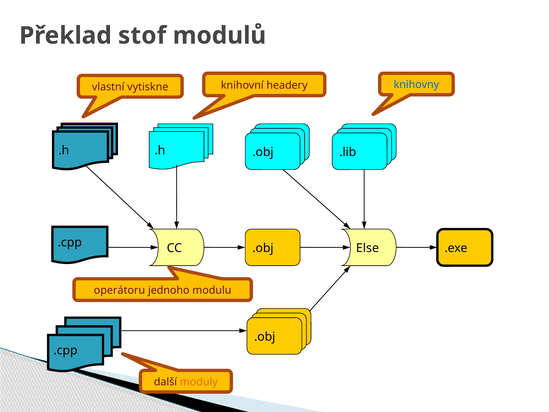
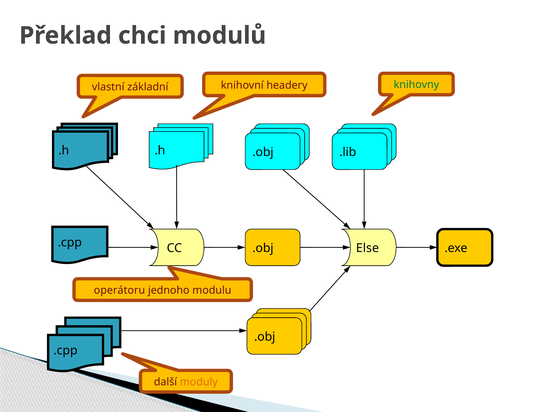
stof: stof -> chci (142, 36)
knihovny colour: blue -> green (416, 85)
vytiskne: vytiskne -> základní (148, 87)
